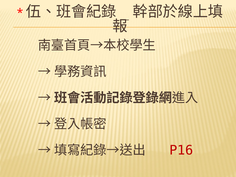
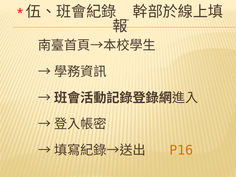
P16 colour: red -> orange (181, 150)
